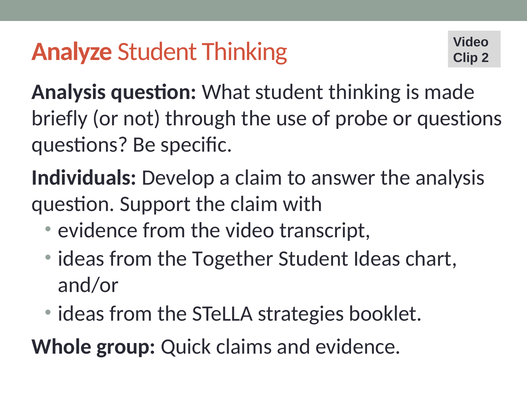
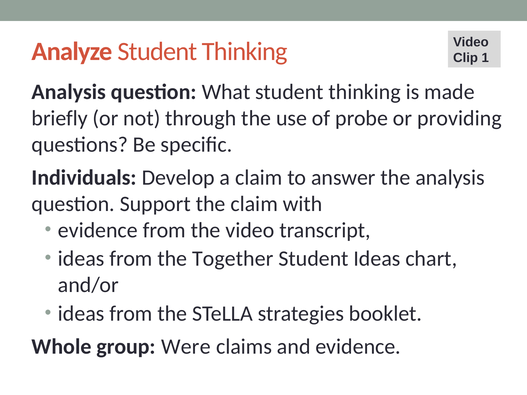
2: 2 -> 1 (485, 58)
or questions: questions -> providing (460, 118)
Quick: Quick -> Were (186, 347)
